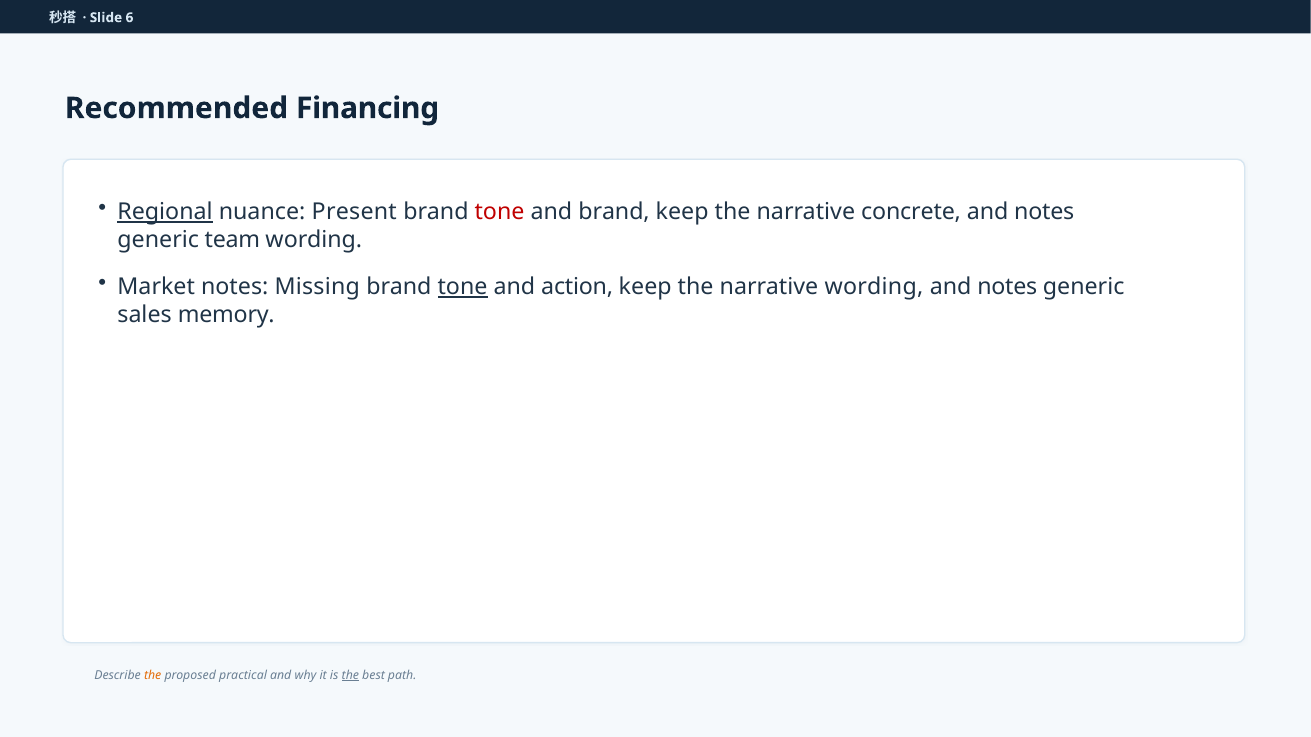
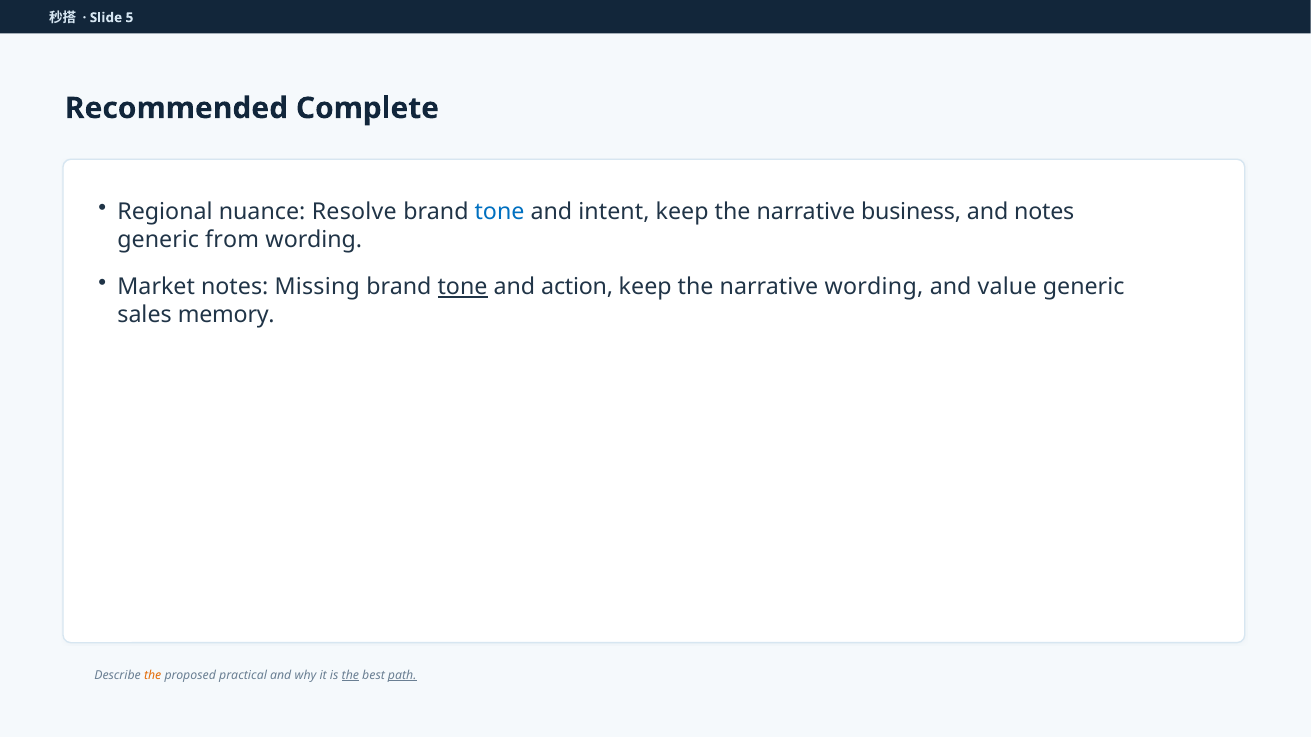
6: 6 -> 5 (129, 18)
Financing: Financing -> Complete (367, 108)
Regional underline: present -> none (165, 212)
Present: Present -> Resolve (354, 212)
tone colour: red -> blue (500, 212)
and brand: brand -> intent (614, 212)
concrete: concrete -> business (911, 212)
team: team -> from (232, 240)
notes: notes -> value (1007, 287)
path underline: none -> present (402, 675)
